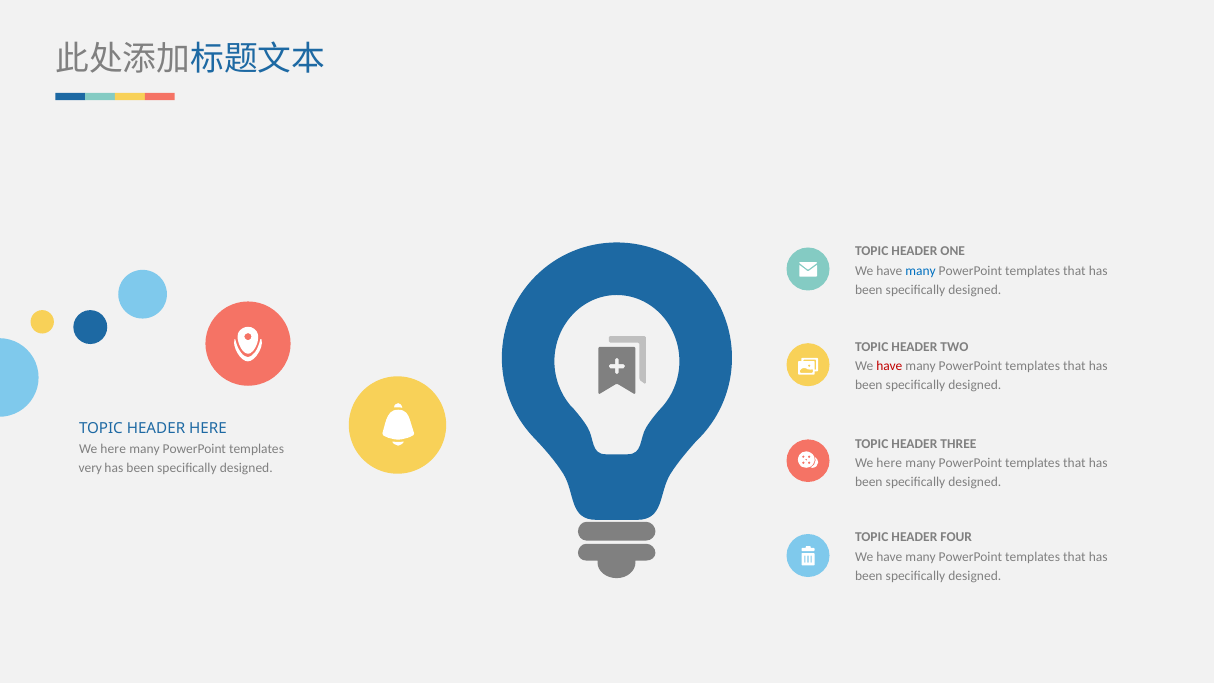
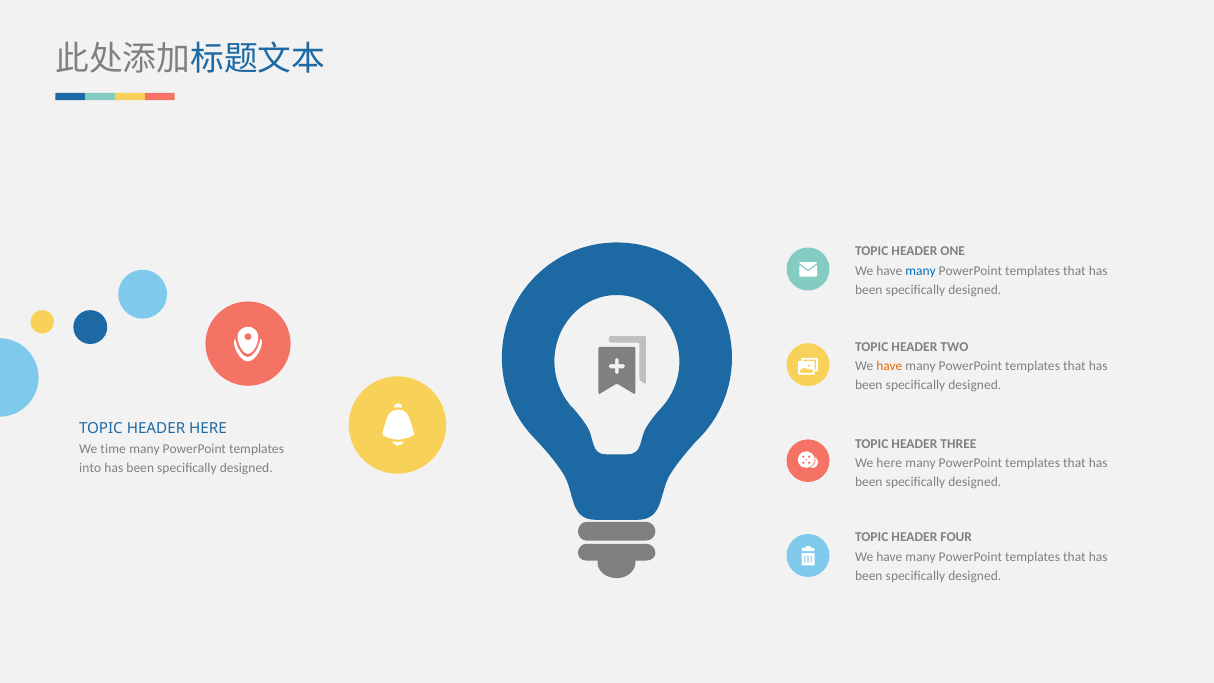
have colour: red -> orange (889, 366)
here: here -> time (113, 449)
very: very -> into (90, 468)
